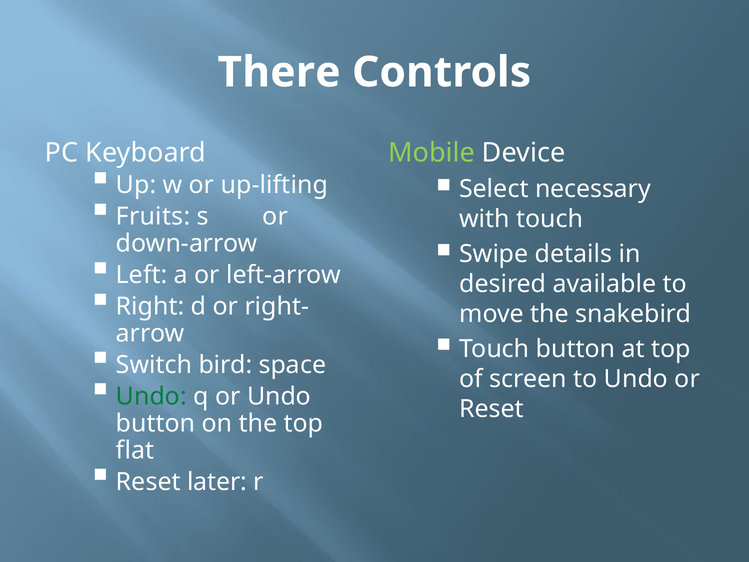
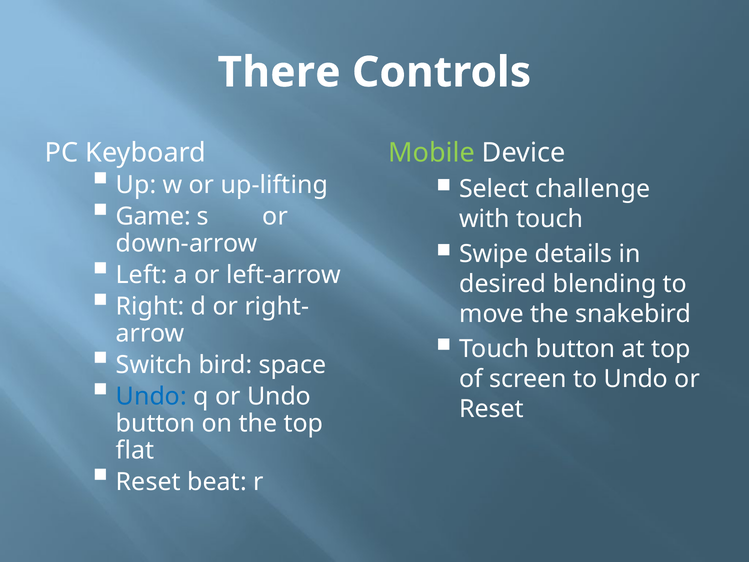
necessary: necessary -> challenge (593, 189)
Fruits: Fruits -> Game (153, 217)
available: available -> blending (605, 284)
Undo colour: green -> blue (151, 396)
later: later -> beat (217, 482)
